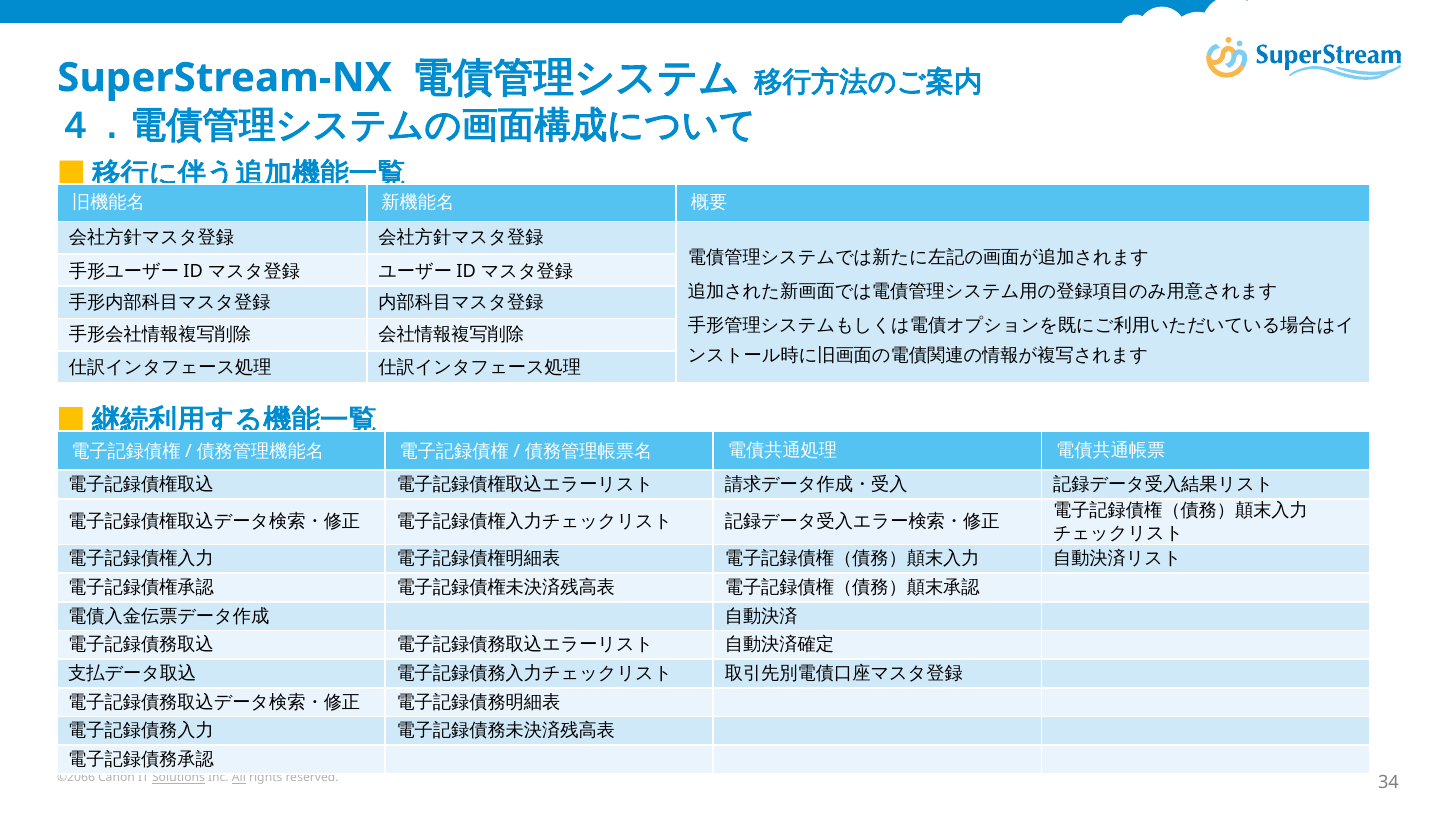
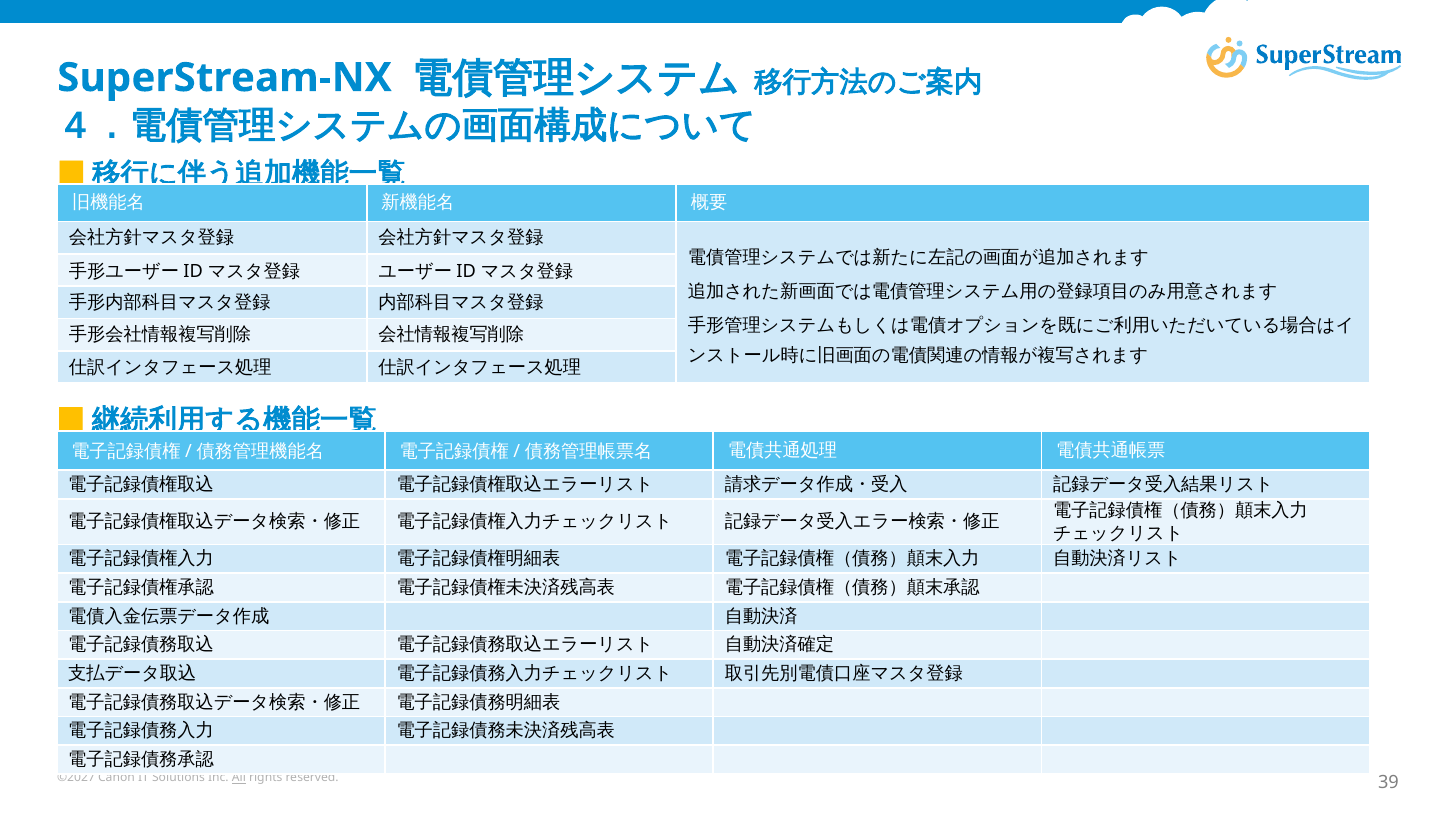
©2066: ©2066 -> ©2027 (76, 778)
Solutions underline: present -> none (179, 778)
34: 34 -> 39 (1388, 783)
